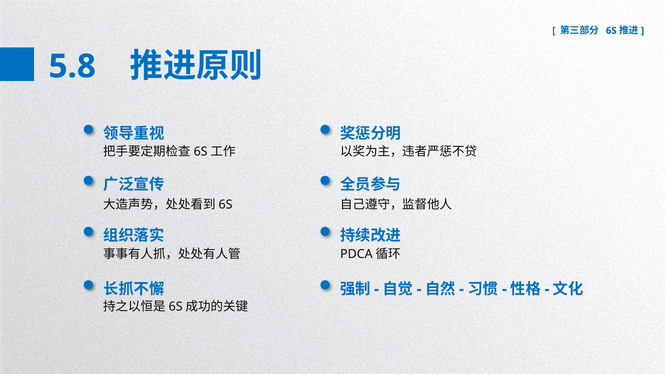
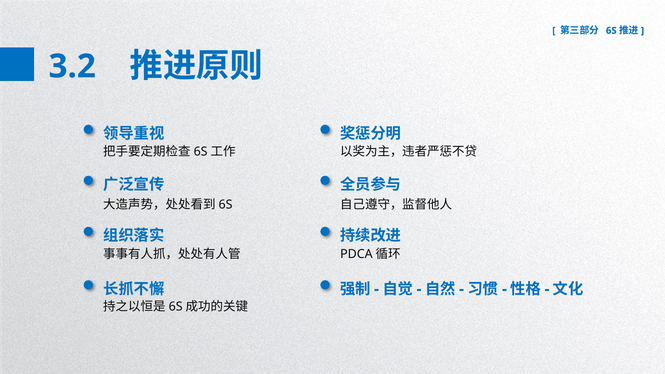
5.8: 5.8 -> 3.2 (72, 66)
